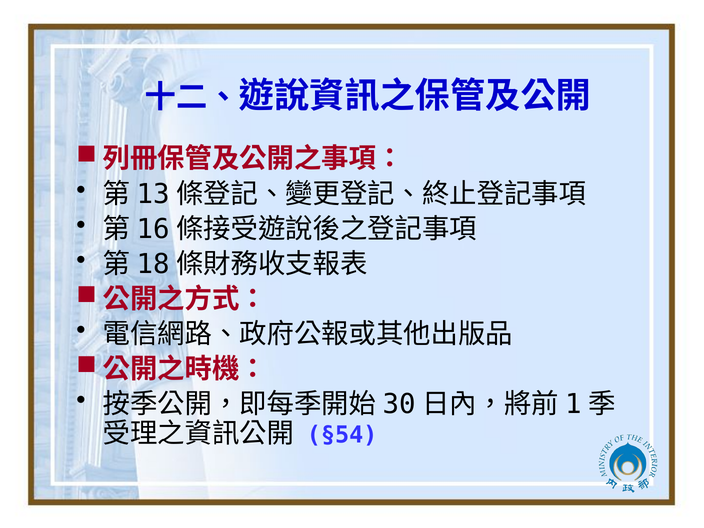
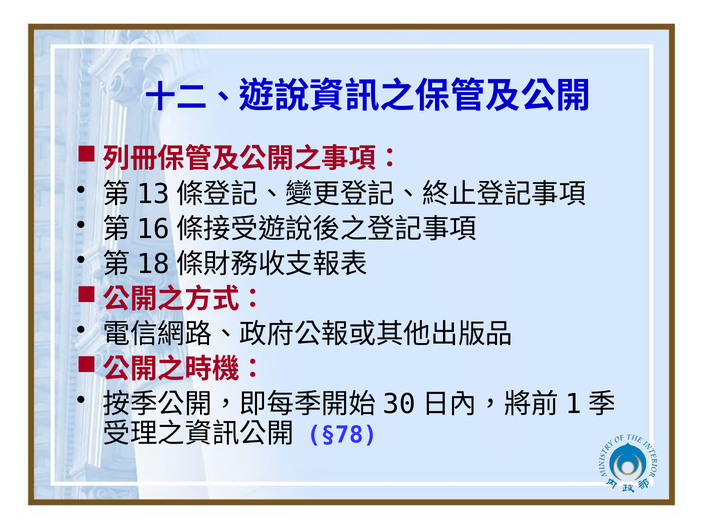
§54: §54 -> §78 (342, 435)
